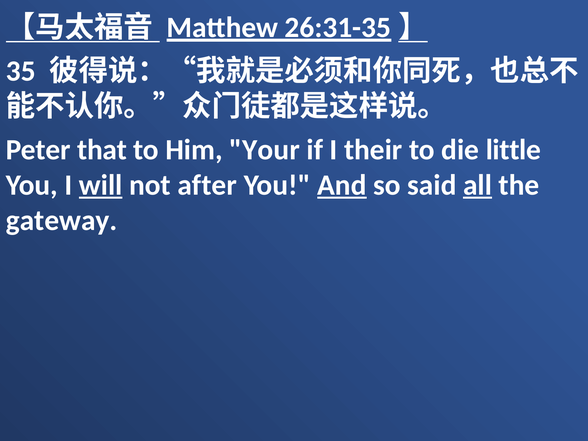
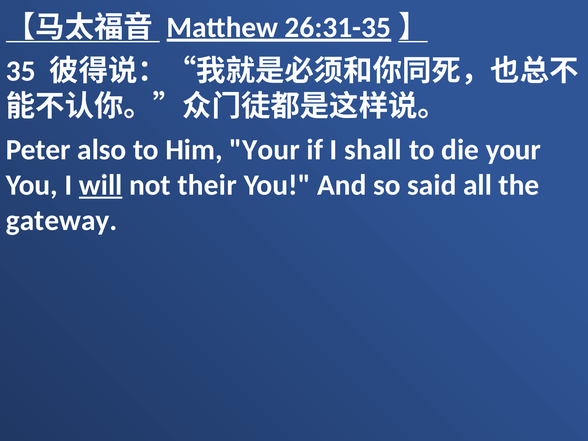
that: that -> also (102, 150)
their: their -> shall (373, 150)
die little: little -> your (513, 150)
after: after -> their (207, 185)
And underline: present -> none (342, 185)
all underline: present -> none (478, 185)
